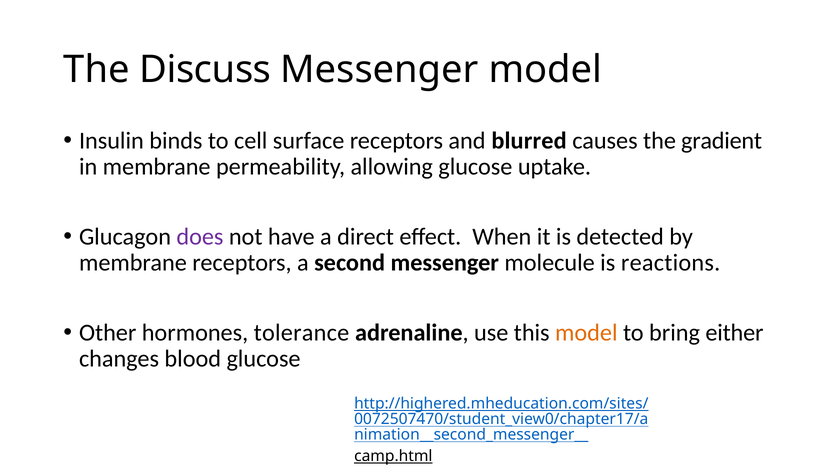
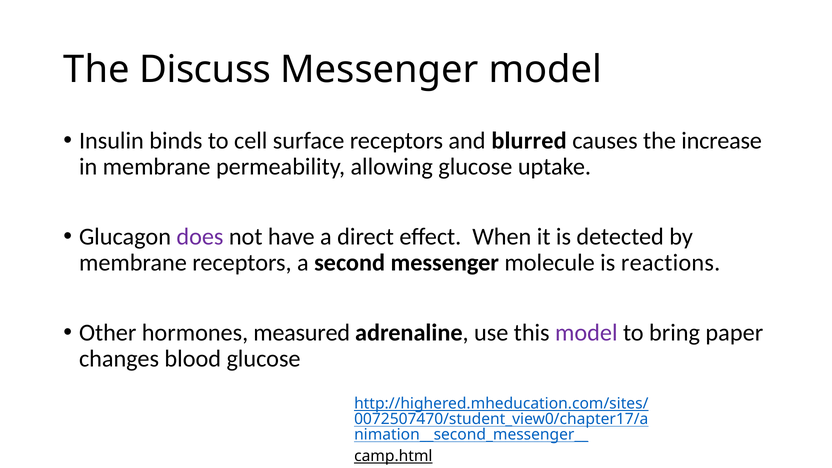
gradient: gradient -> increase (722, 141)
tolerance: tolerance -> measured (302, 333)
model colour: orange -> purple (586, 333)
either: either -> paper (734, 333)
